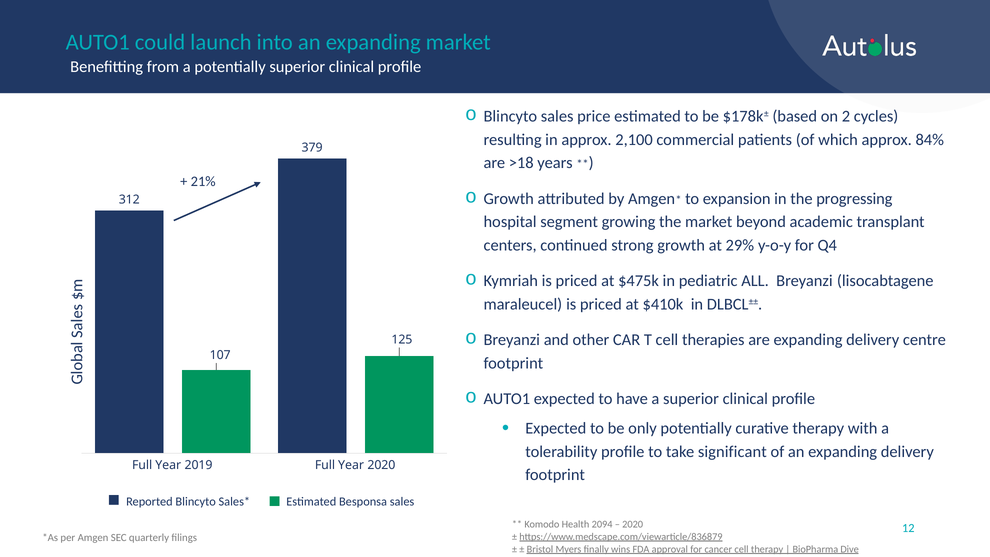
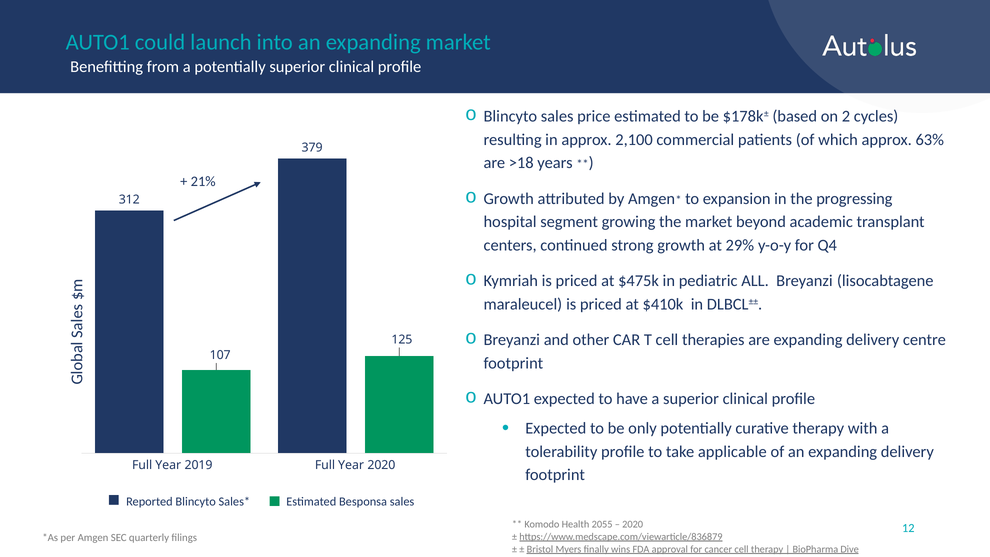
84%: 84% -> 63% (930, 140)
significant: significant -> applicable (732, 452)
2094: 2094 -> 2055 (602, 524)
